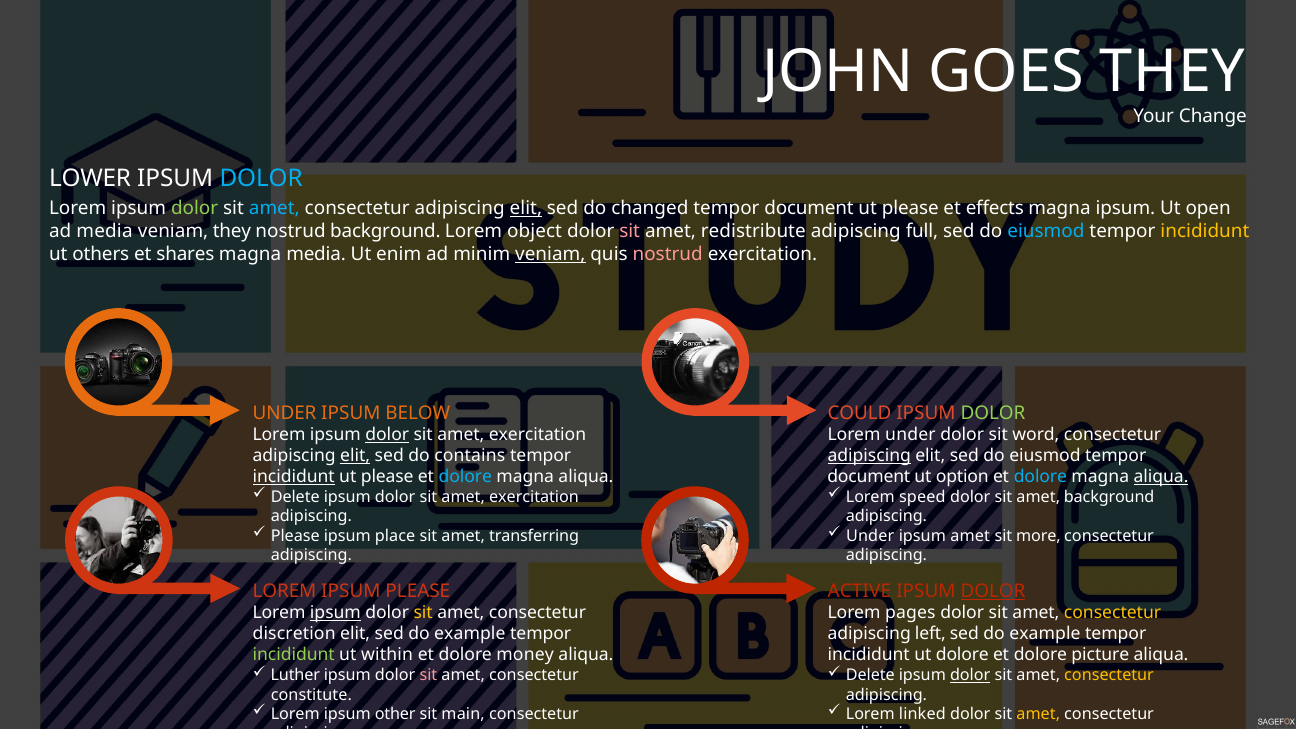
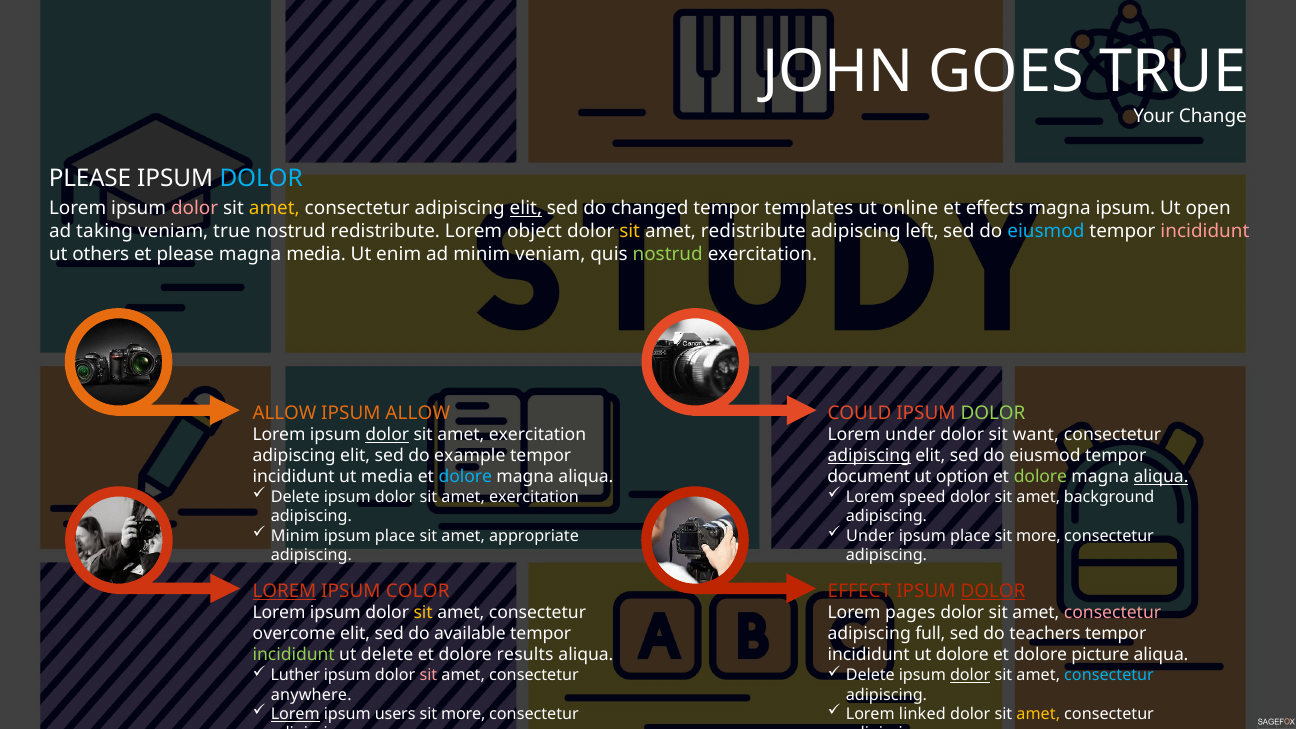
GOES THEY: THEY -> TRUE (1173, 72)
LOWER: LOWER -> PLEASE (90, 178)
dolor colour: light green -> pink (195, 209)
amet colour: light blue -> yellow (274, 209)
document: document -> templates (809, 209)
please: please -> online (910, 209)
ad media: media -> taking (105, 231)
veniam they: they -> true (232, 231)
nostrud background: background -> redistribute (385, 231)
sit colour: pink -> yellow (630, 231)
full: full -> left (922, 231)
incididunt colour: yellow -> pink (1205, 231)
et shares: shares -> please (185, 254)
veniam underline: present -> none (550, 254)
nostrud colour: pink -> light green (668, 254)
UNDER: UNDER -> ALLOW (284, 413)
IPSUM BELOW: BELOW -> ALLOW (418, 413)
word: word -> want (1036, 435)
elit underline: present -> none (355, 456)
contains: contains -> example (470, 456)
incididunt underline: present -> none (294, 477)
please: please -> media (387, 477)
dolore colour: light blue -> light green (1040, 477)
Please: Please -> Minim (295, 536)
transferring: transferring -> appropriate (534, 536)
amet: amet -> place (970, 536)
LOREM underline: none -> present (284, 591)
IPSUM PLEASE: PLEASE -> COLOR (418, 591)
ACTIVE: ACTIVE -> EFFECT (859, 591)
ipsum underline: present -> none (335, 613)
consectetur colour: yellow -> pink (1113, 613)
discretion: discretion -> overcome (294, 634)
elit sed do example: example -> available (470, 634)
left: left -> full (930, 634)
example: example -> teachers (1045, 634)
ut within: within -> delete (387, 655)
money: money -> results (525, 655)
consectetur colour: yellow -> light blue (1109, 675)
constitute: constitute -> anywhere (311, 695)
Lorem underline: none -> present (295, 714)
other: other -> users (395, 714)
main: main -> more (463, 714)
